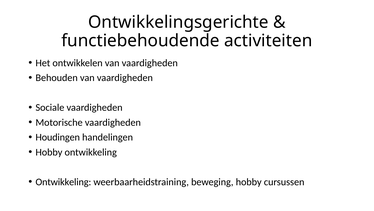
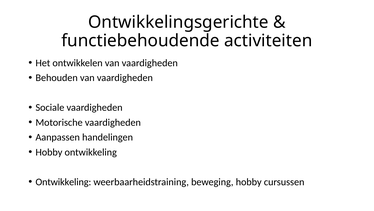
Houdingen: Houdingen -> Aanpassen (58, 137)
